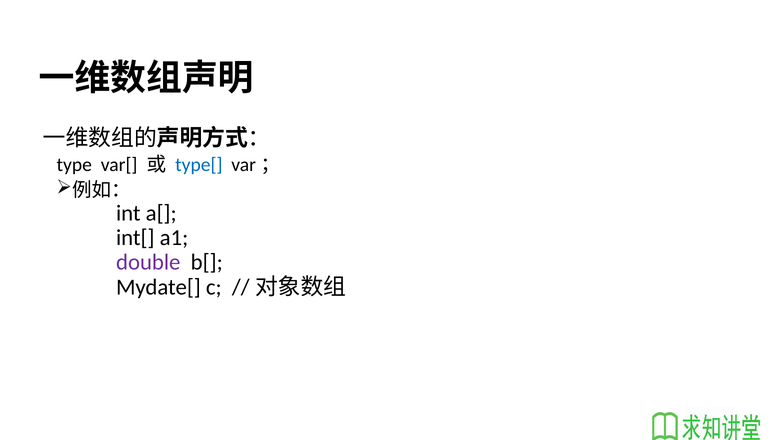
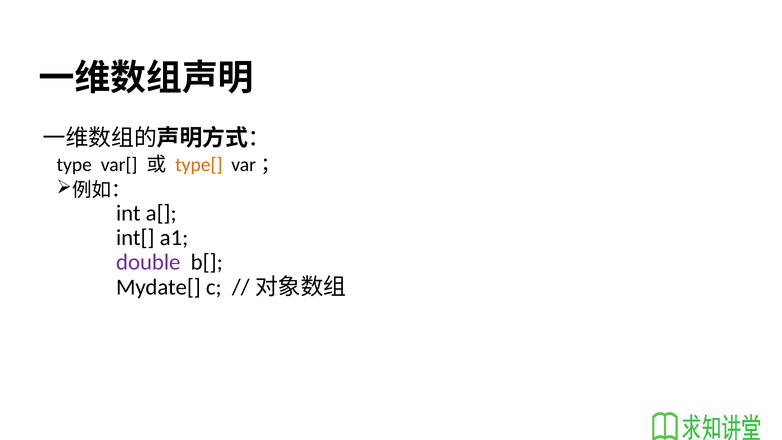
type[ colour: blue -> orange (199, 165)
